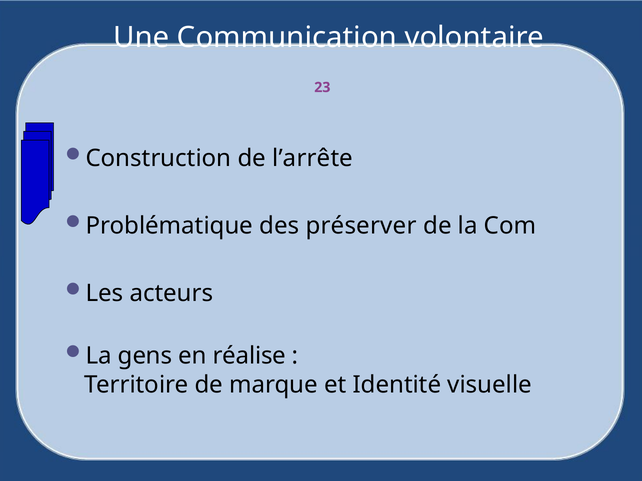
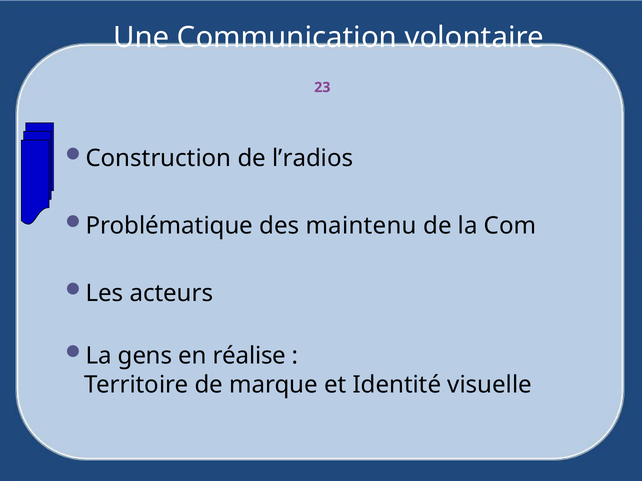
l’arrête: l’arrête -> l’radios (313, 158)
préserver: préserver -> maintenu (361, 226)
